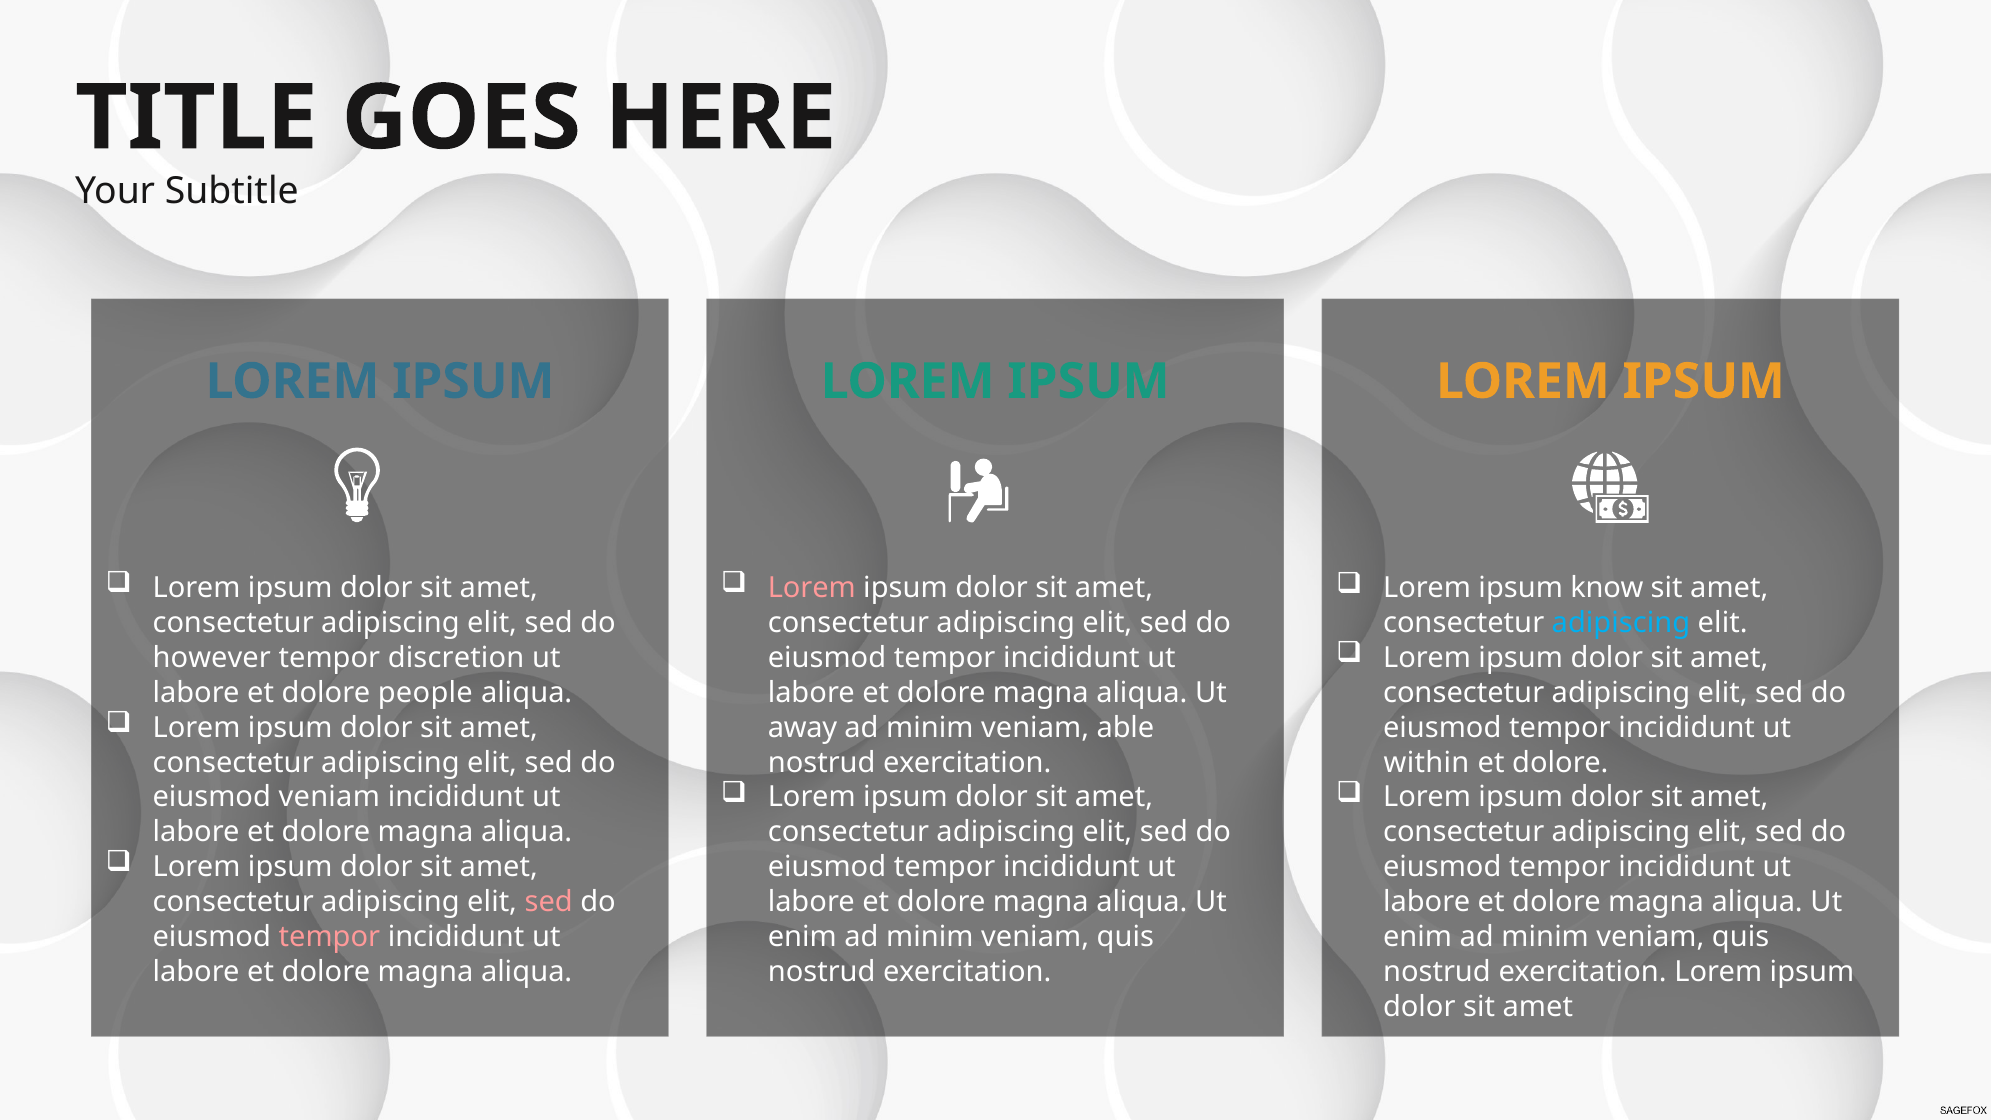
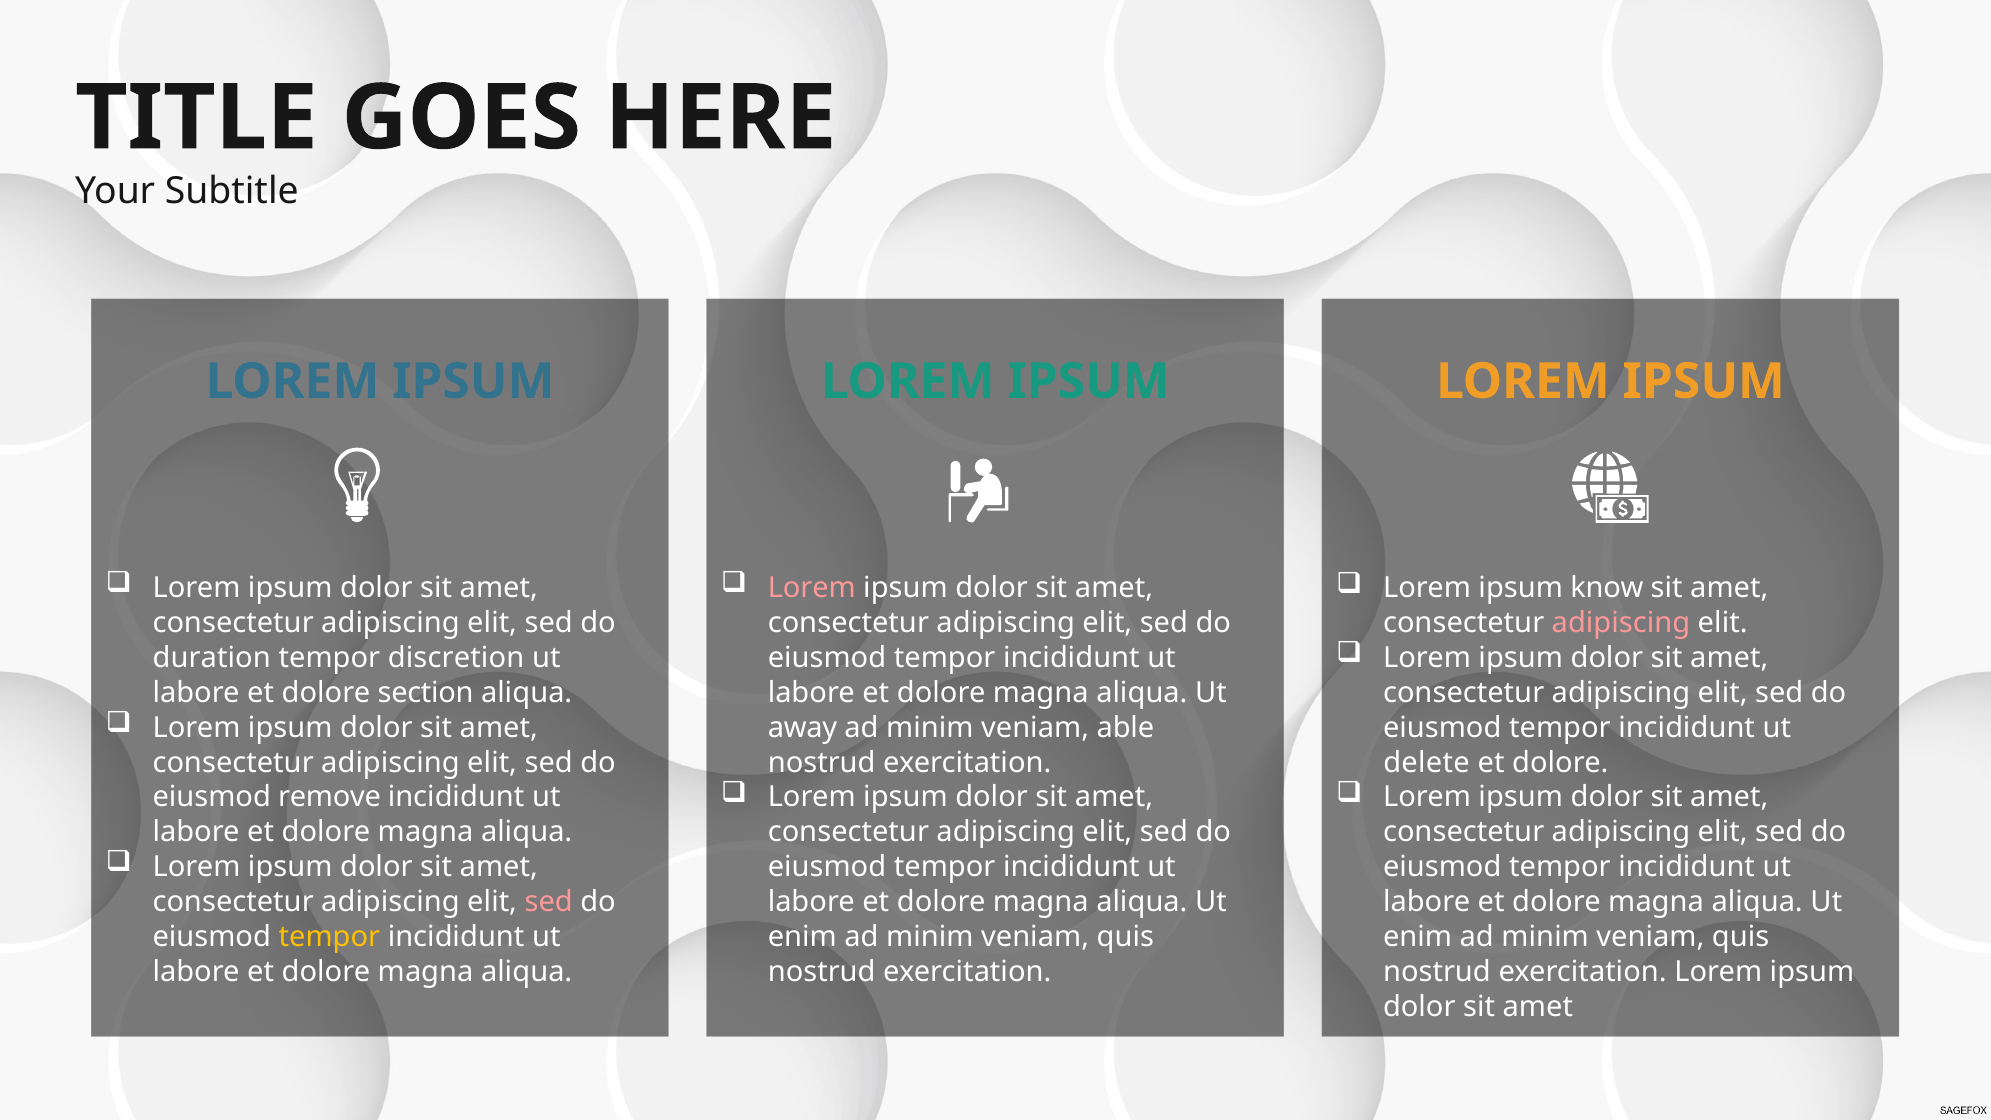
adipiscing colour: light blue -> pink (1621, 623)
however: however -> duration (212, 658)
people: people -> section (426, 693)
within: within -> delete (1426, 762)
eiusmod veniam: veniam -> remove (330, 797)
tempor colour: pink -> yellow (329, 937)
